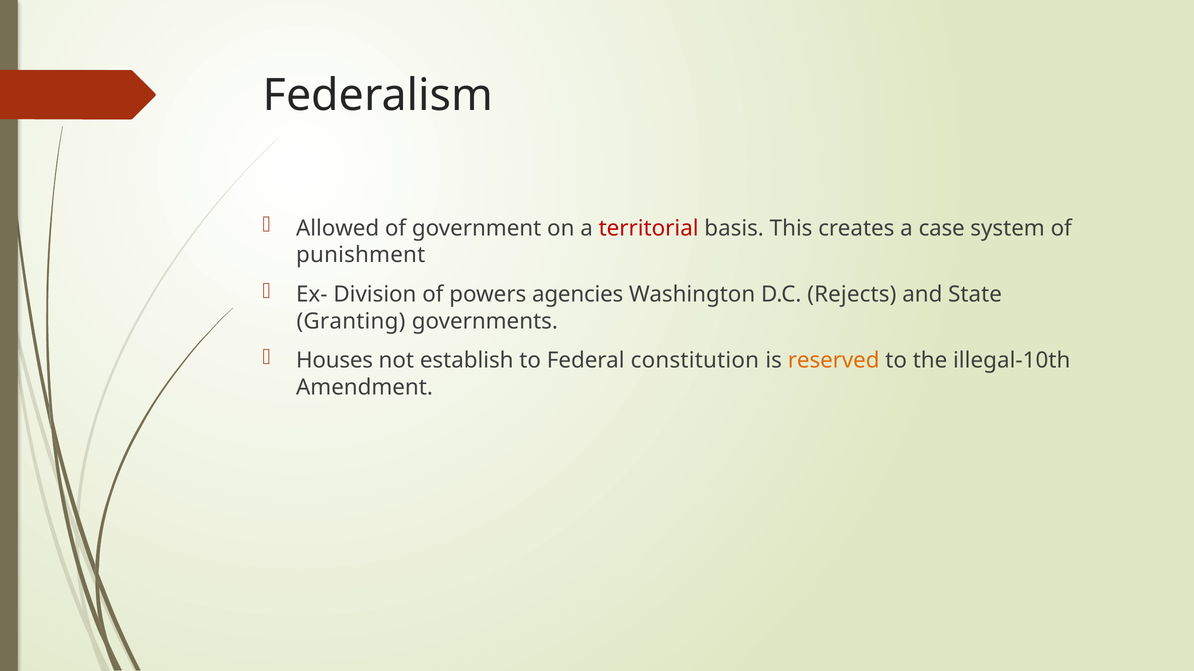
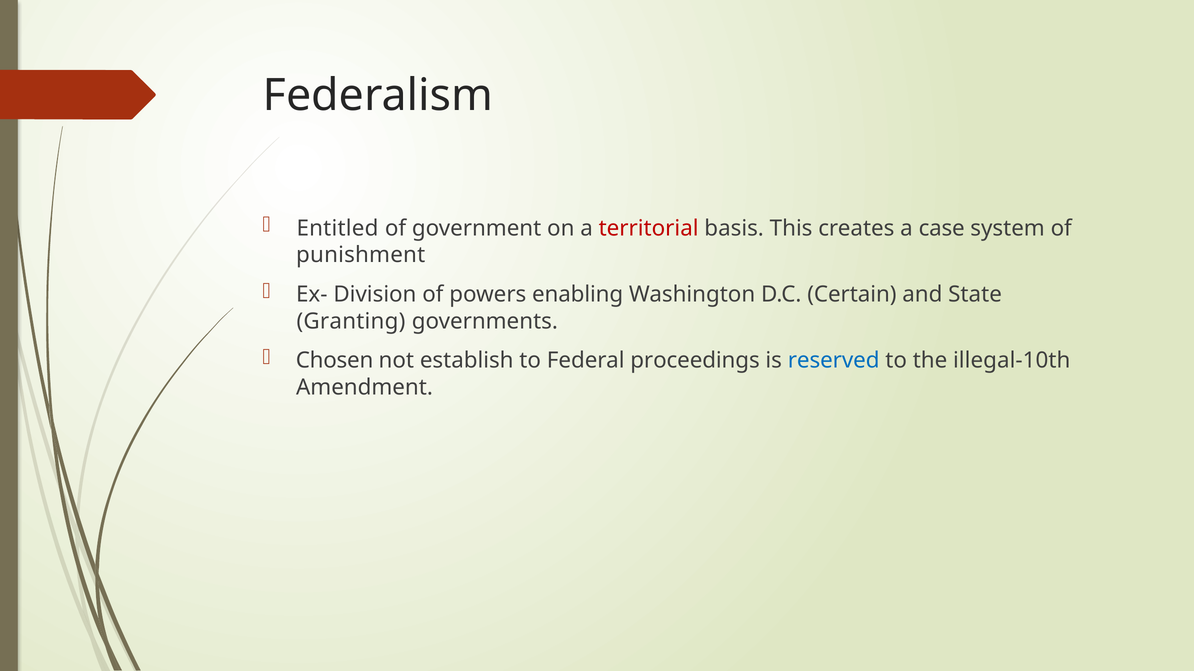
Allowed: Allowed -> Entitled (337, 228)
agencies: agencies -> enabling (578, 295)
Rejects: Rejects -> Certain (852, 295)
Houses: Houses -> Chosen (335, 361)
constitution: constitution -> proceedings (695, 361)
reserved colour: orange -> blue (834, 361)
